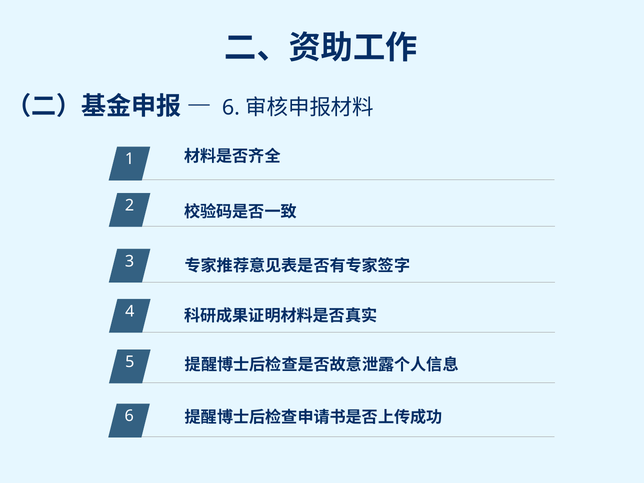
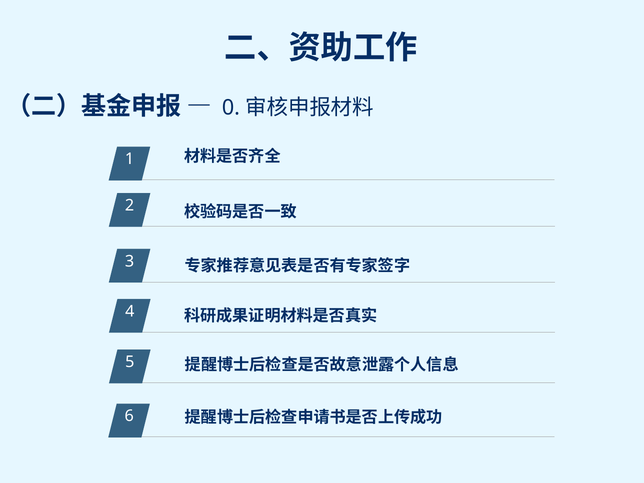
6: 6 -> 0 (231, 107)
